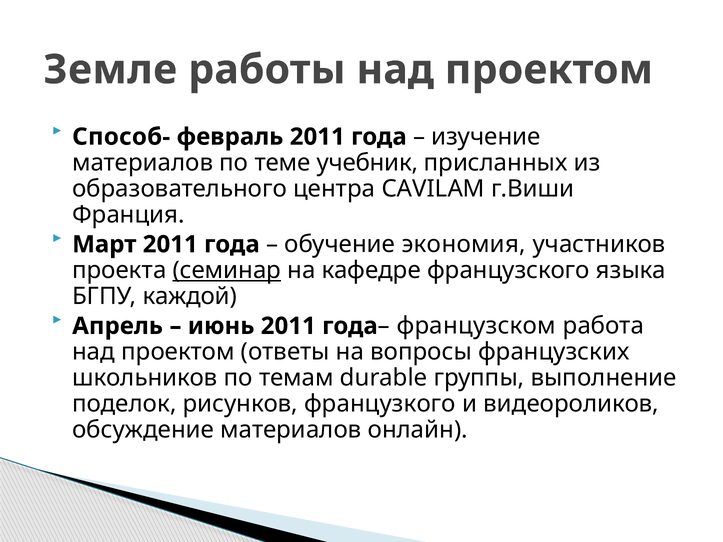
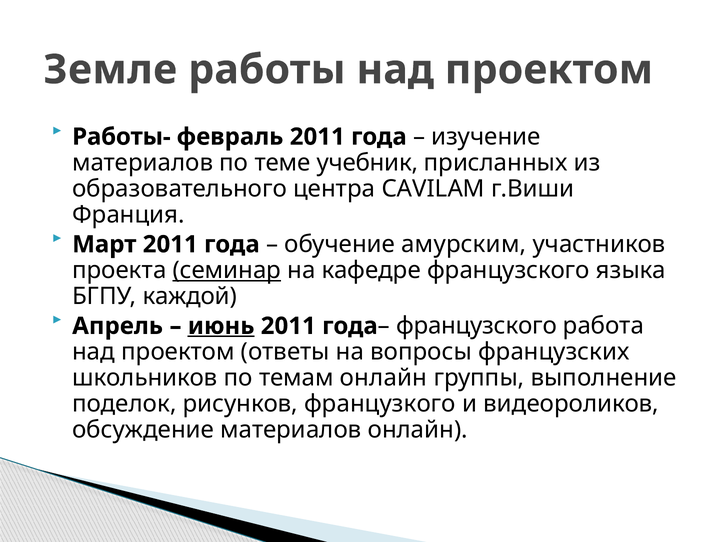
Способ-: Способ- -> Работы- (121, 137)
экономия: экономия -> амурским (464, 244)
июнь underline: none -> present (221, 326)
французском: французском -> французского (476, 326)
темам durable: durable -> онлайн (384, 378)
